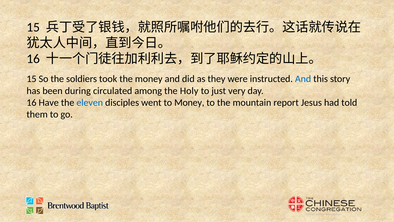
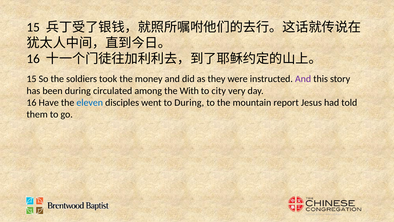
And colour: blue -> purple (303, 79)
Holy: Holy -> With (189, 91)
just: just -> city (219, 91)
to Money: Money -> During (189, 102)
